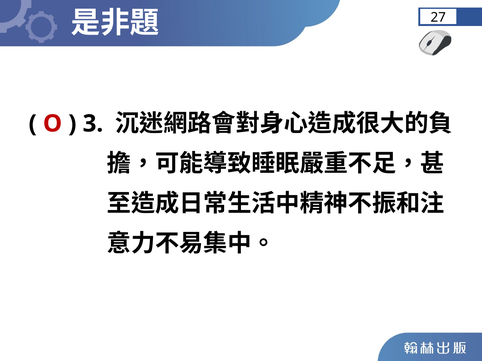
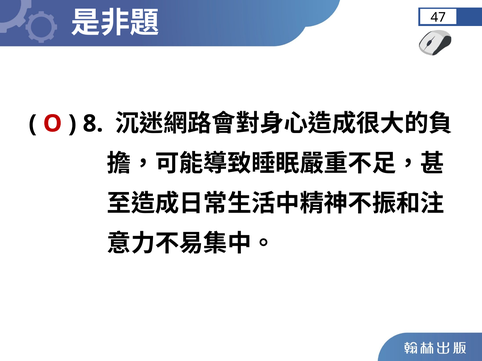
27: 27 -> 47 (438, 17)
3: 3 -> 8 (93, 124)
